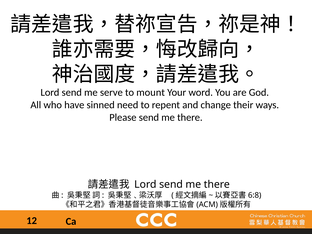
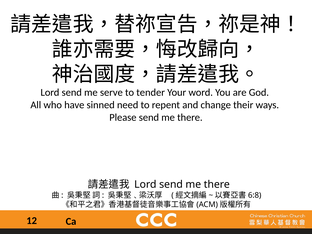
mount: mount -> tender (151, 92)
